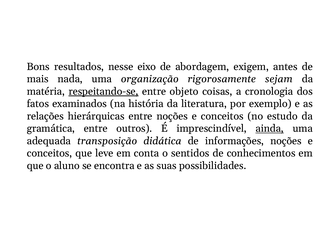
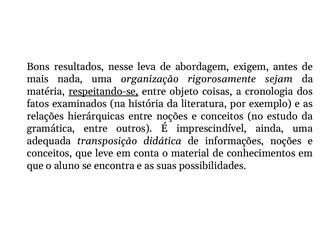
eixo: eixo -> leva (147, 67)
ainda underline: present -> none (270, 128)
sentidos: sentidos -> material (190, 153)
